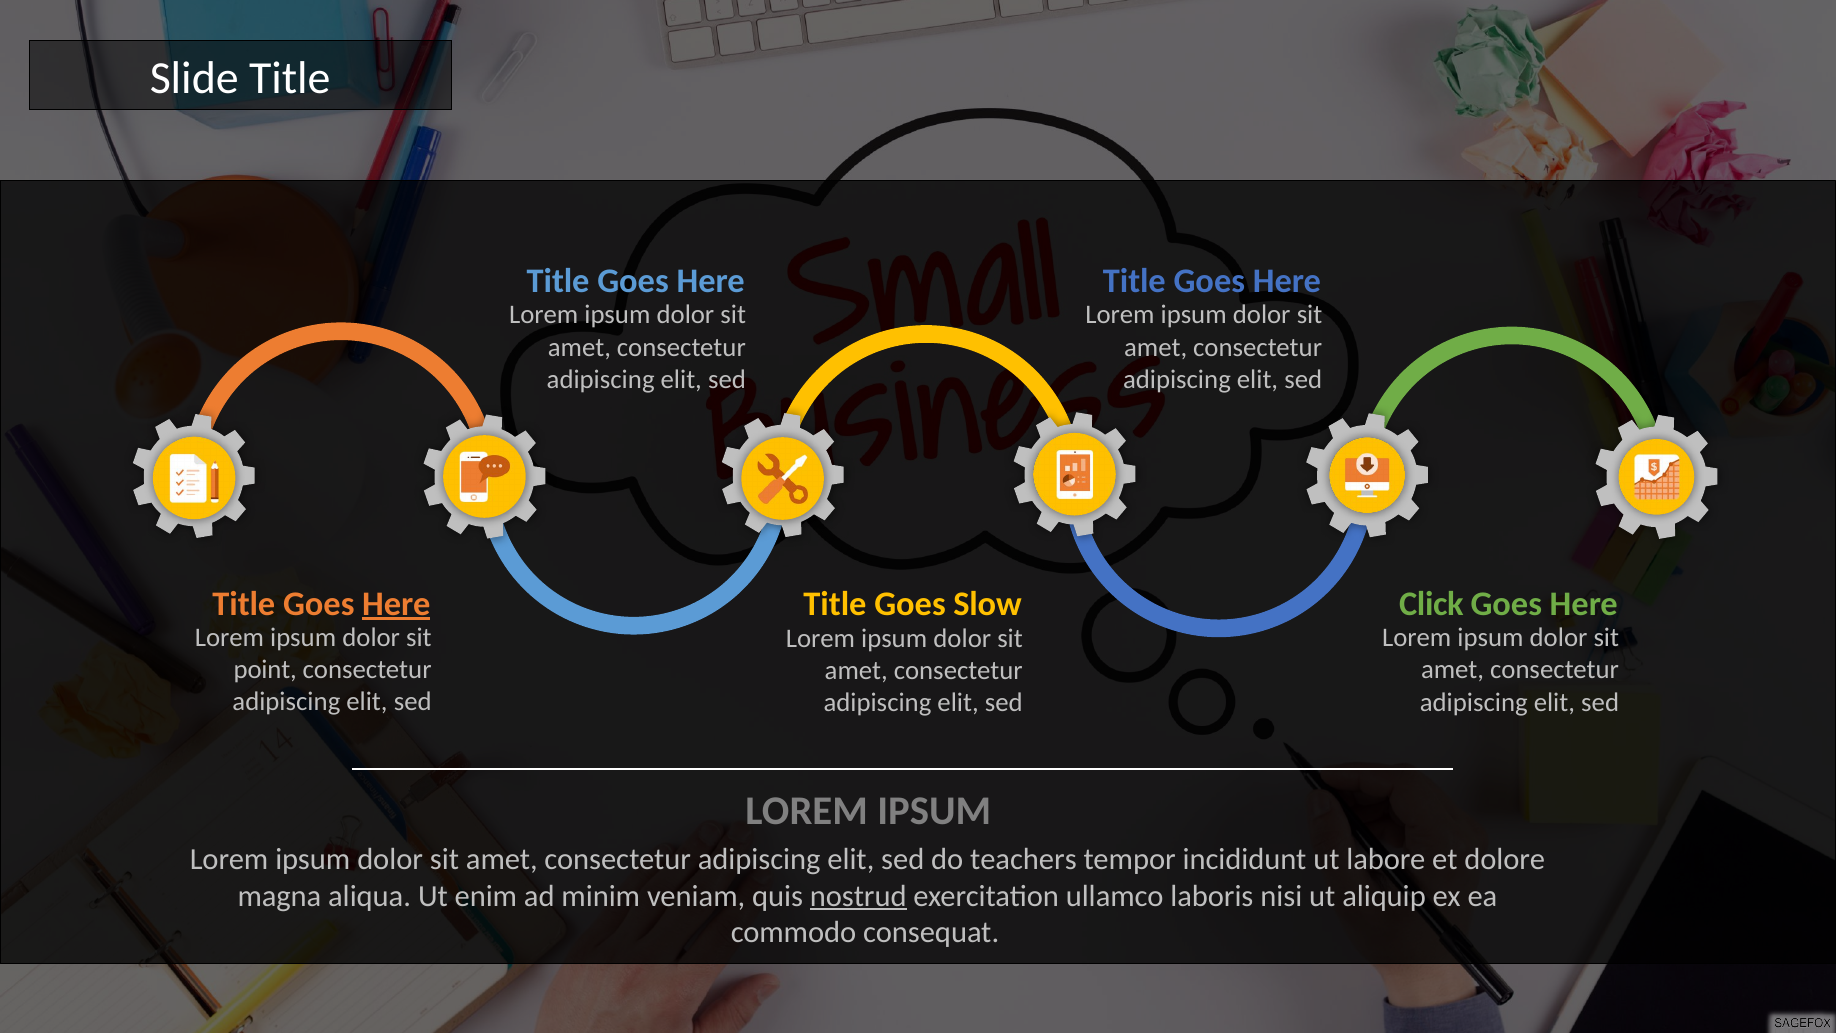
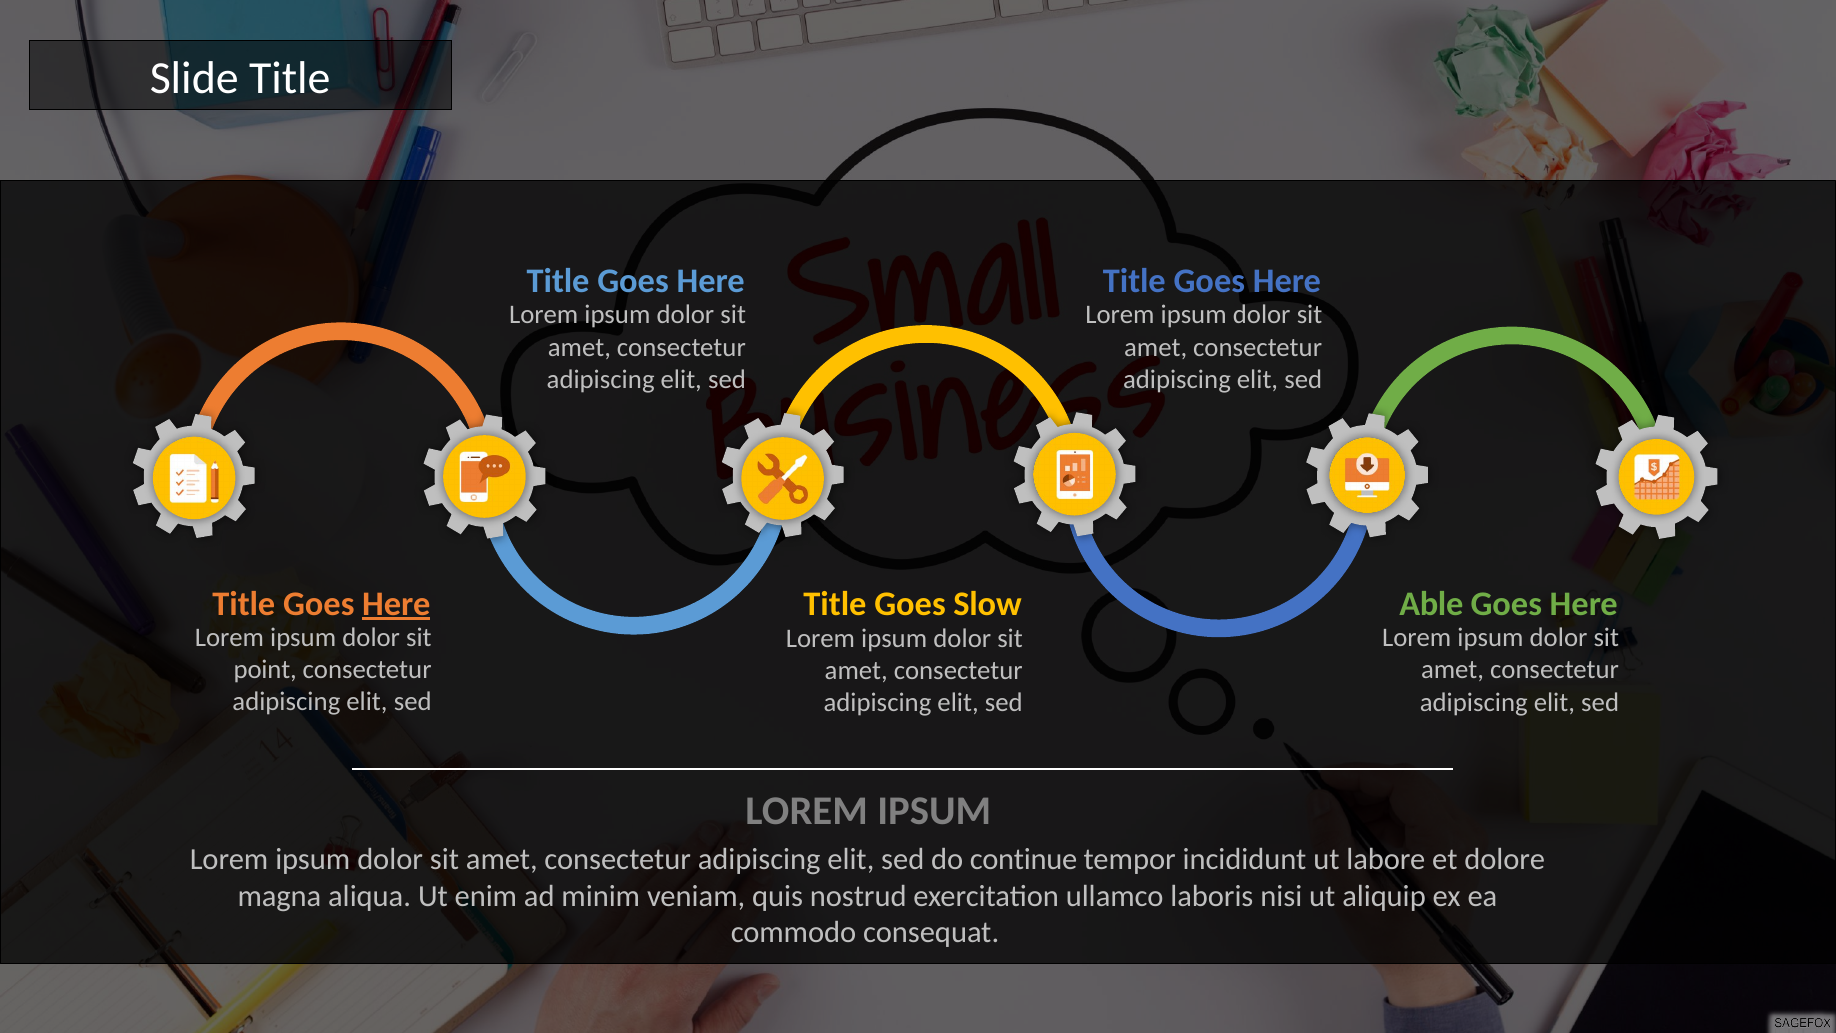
Click: Click -> Able (1431, 604)
teachers: teachers -> continue (1024, 859)
nostrud underline: present -> none (858, 896)
